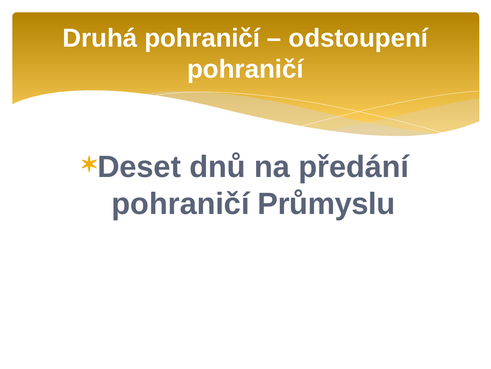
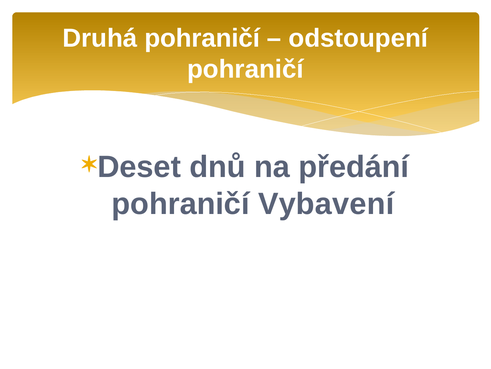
Průmyslu: Průmyslu -> Vybavení (326, 204)
